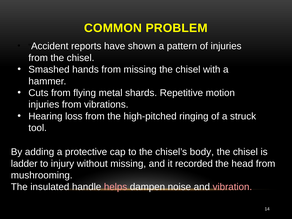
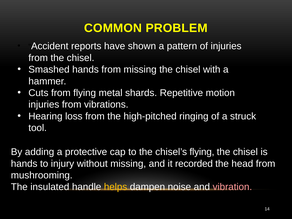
chisel’s body: body -> flying (202, 152)
ladder: ladder -> hands (24, 164)
helps colour: pink -> yellow (116, 187)
